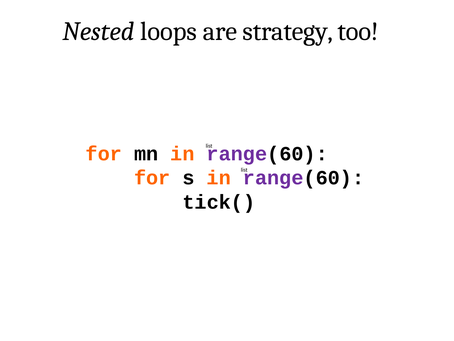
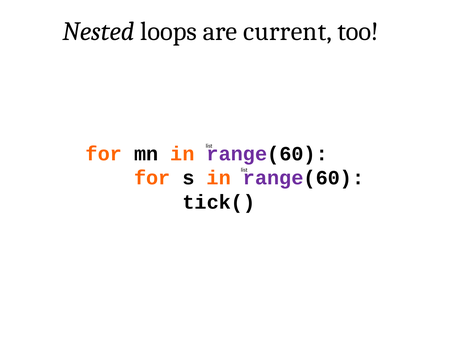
strategy: strategy -> current (288, 31)
